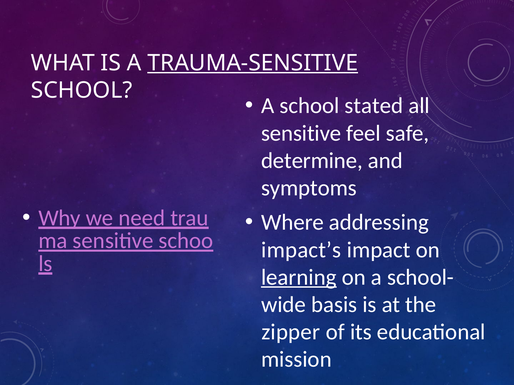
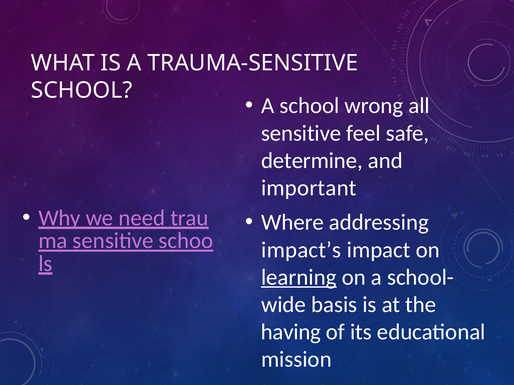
TRAUMA-SENSITIVE underline: present -> none (253, 63)
stated: stated -> wrong (374, 106)
symptoms: symptoms -> important (309, 188)
zipper: zipper -> having (291, 332)
